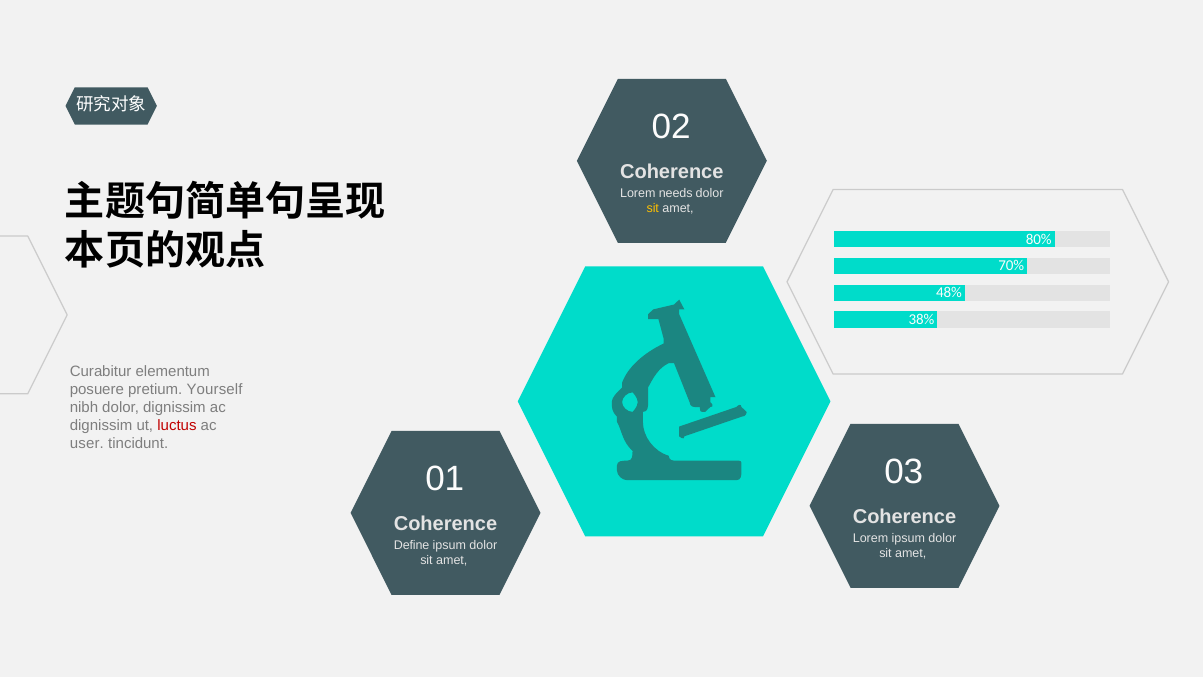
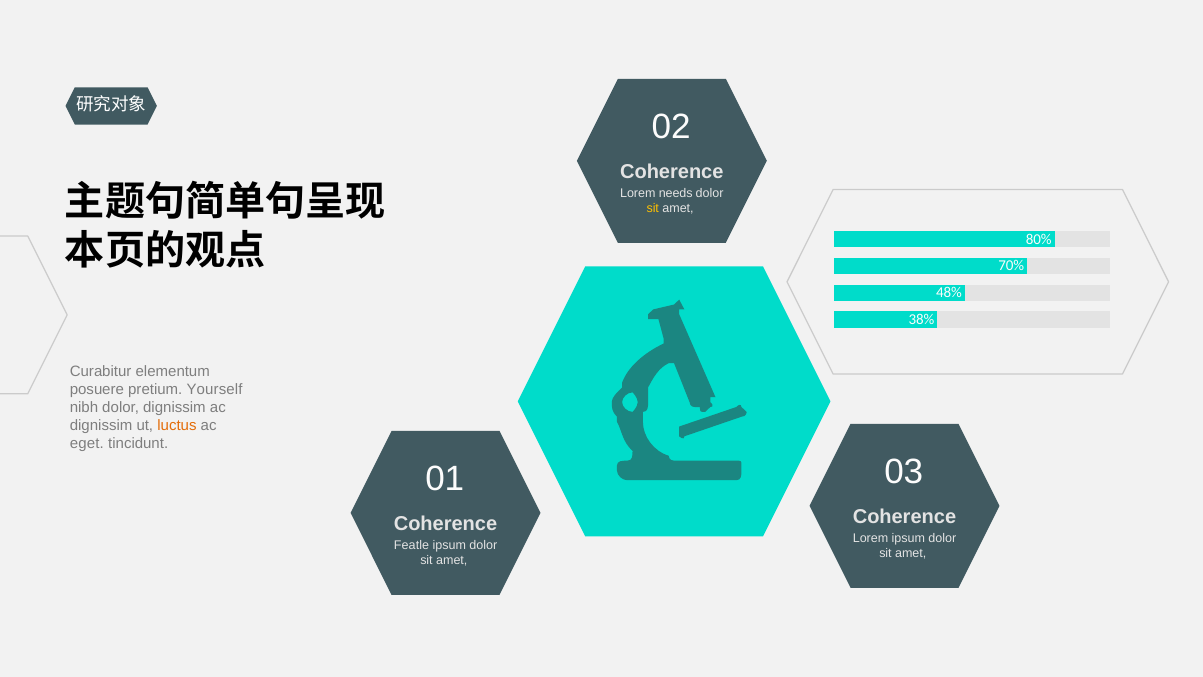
luctus colour: red -> orange (177, 426)
user: user -> eget (87, 444)
Define: Define -> Featle (412, 545)
